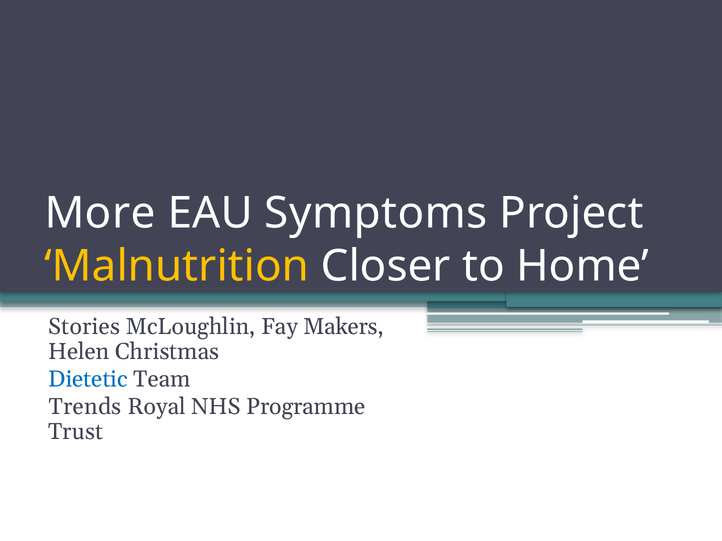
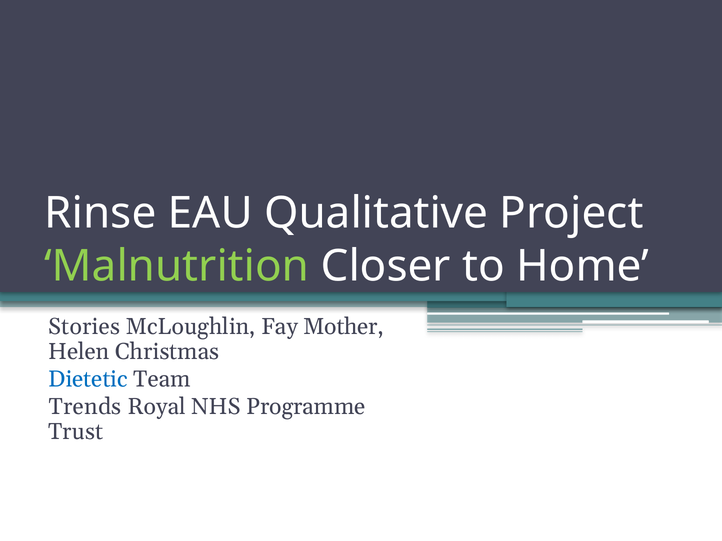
More: More -> Rinse (100, 214)
Symptoms: Symptoms -> Qualitative (376, 214)
Malnutrition colour: yellow -> light green (177, 267)
Makers: Makers -> Mother (343, 327)
